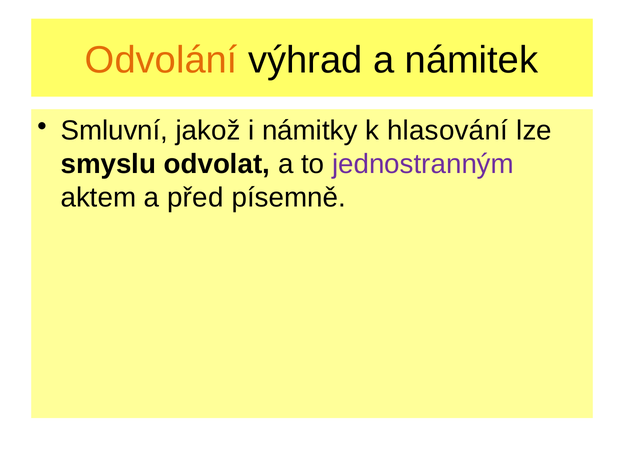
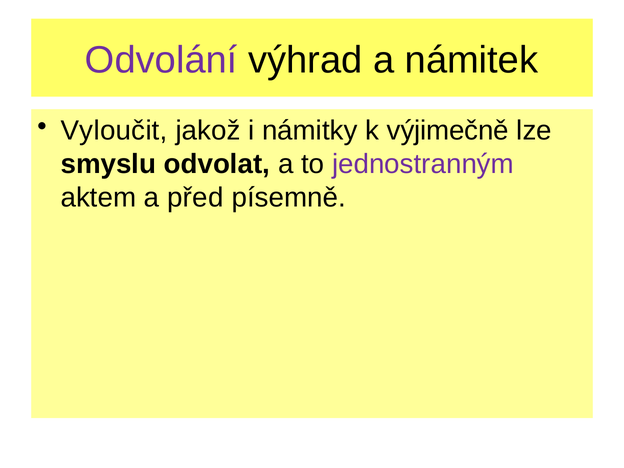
Odvolání colour: orange -> purple (161, 60)
Smluvní: Smluvní -> Vyloučit (114, 131)
hlasování: hlasování -> výjimečně (448, 131)
